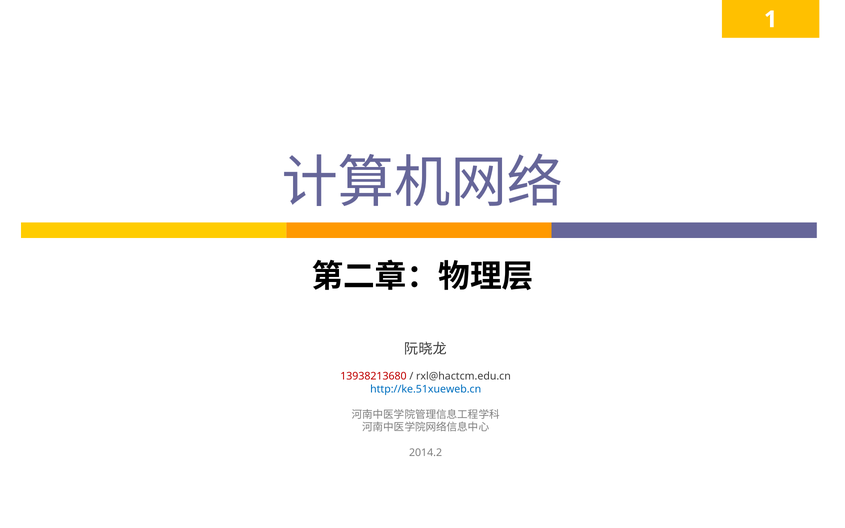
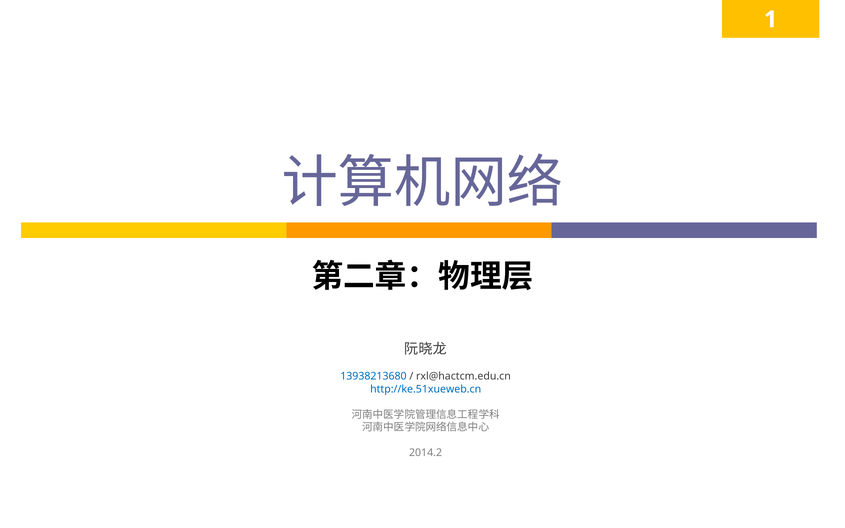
13938213680 colour: red -> blue (373, 377)
